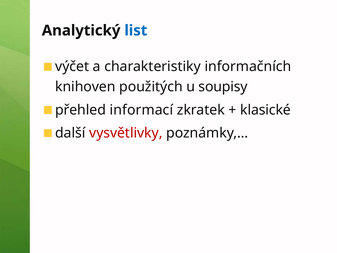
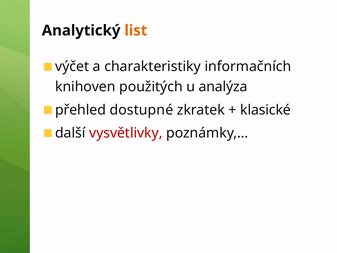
list colour: blue -> orange (136, 30)
soupisy: soupisy -> analýza (223, 87)
informací: informací -> dostupné (141, 110)
